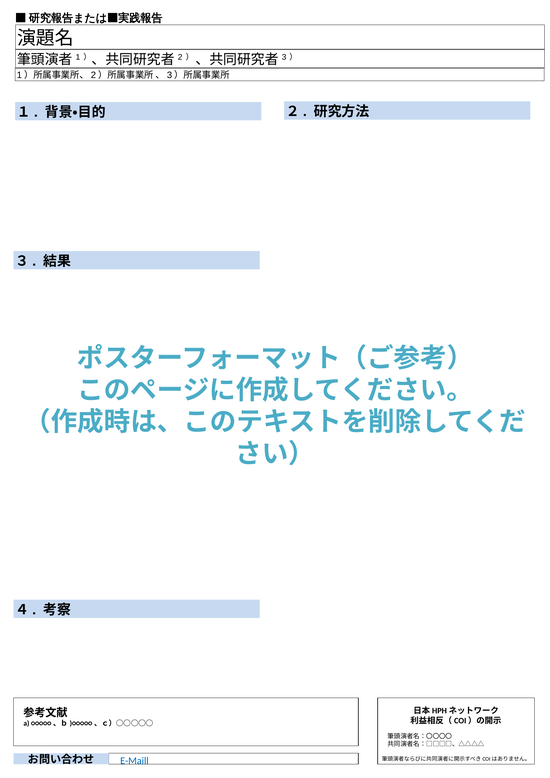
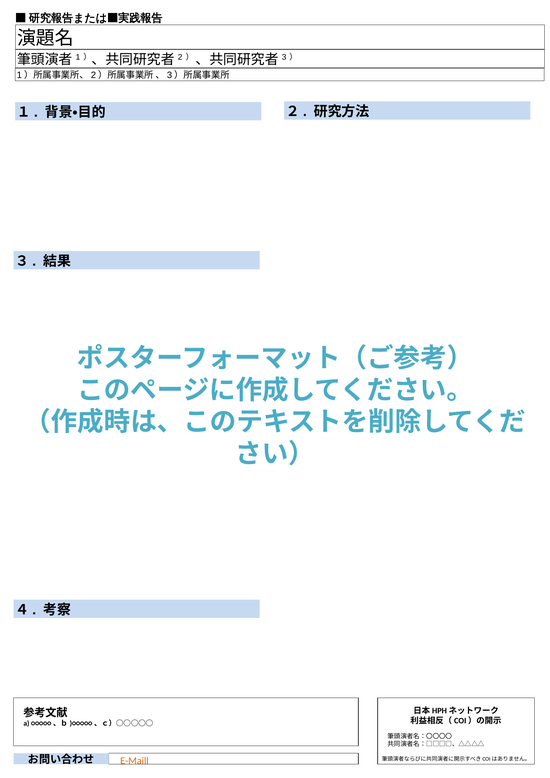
E-Maill colour: blue -> orange (134, 760)
